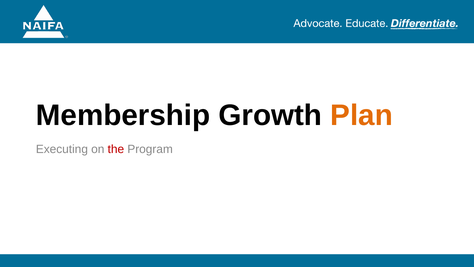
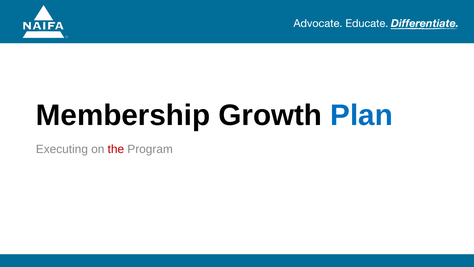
Plan colour: orange -> blue (362, 115)
